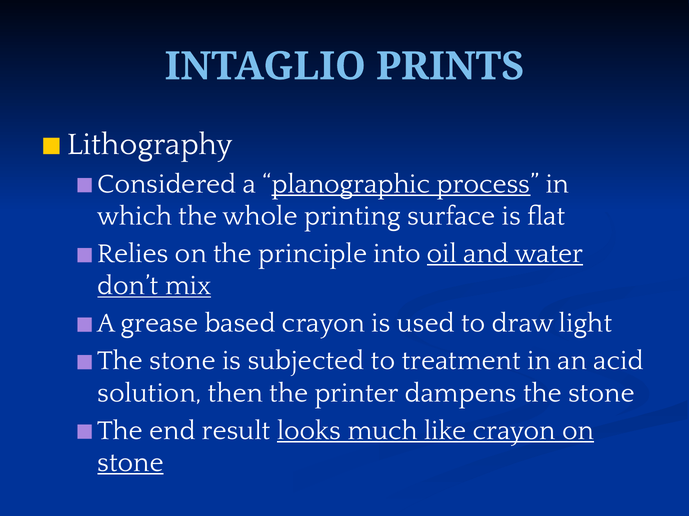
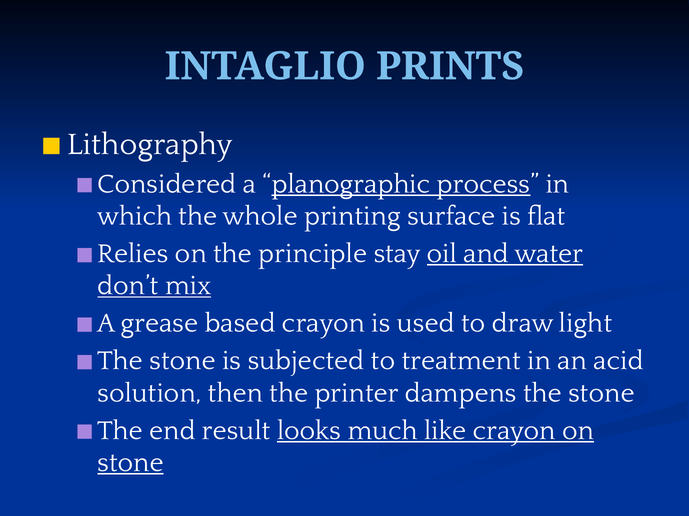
into: into -> stay (397, 254)
